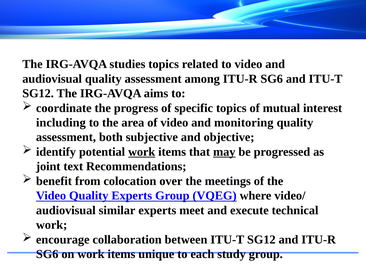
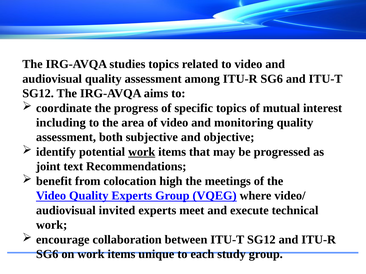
may underline: present -> none (224, 152)
over: over -> high (171, 181)
similar: similar -> invited (117, 211)
